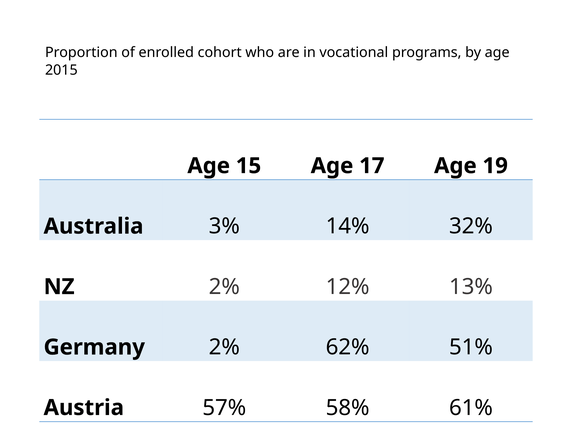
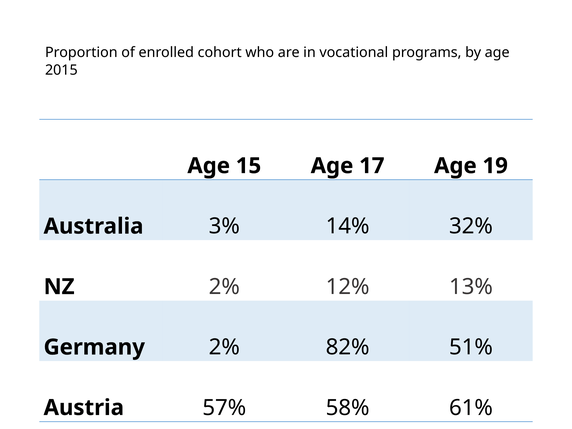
62%: 62% -> 82% (348, 347)
